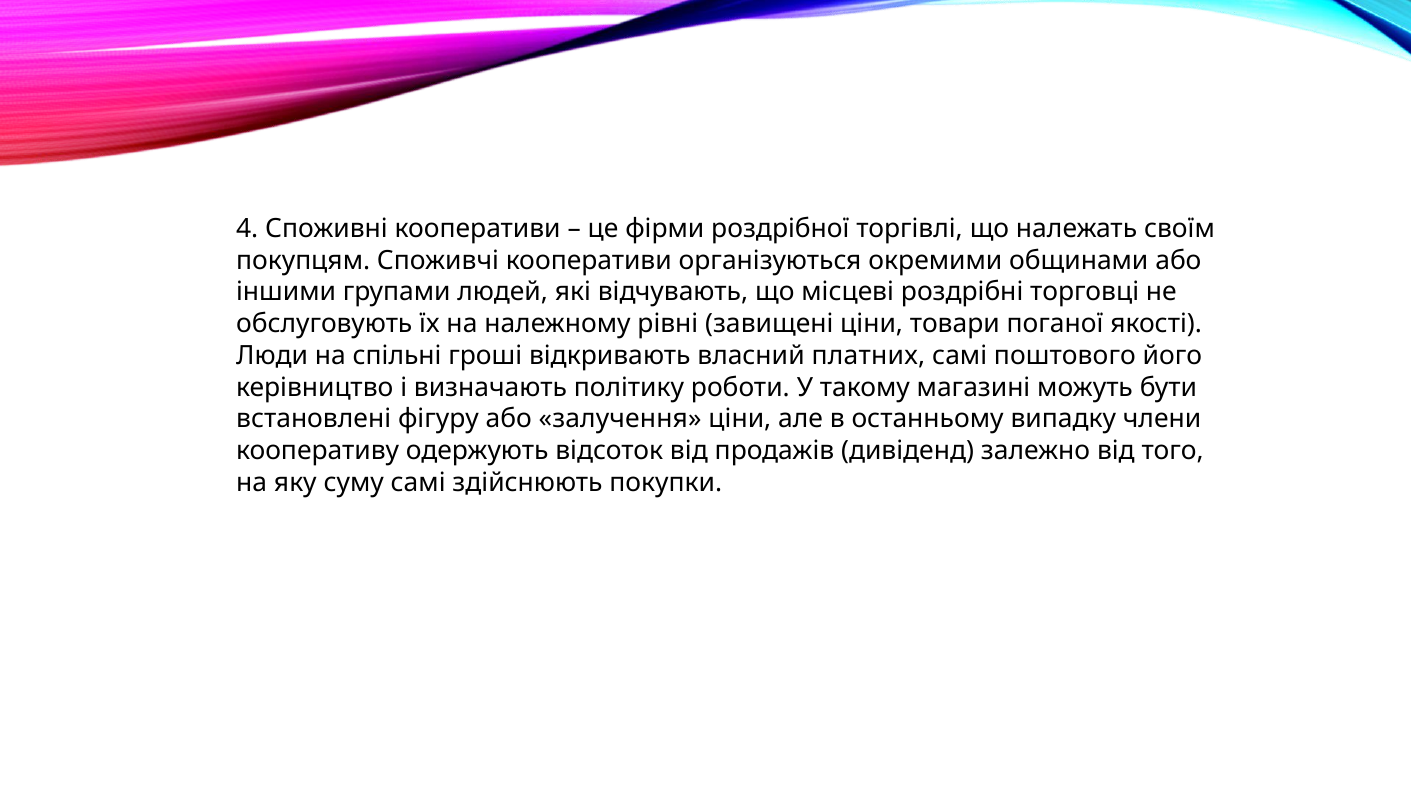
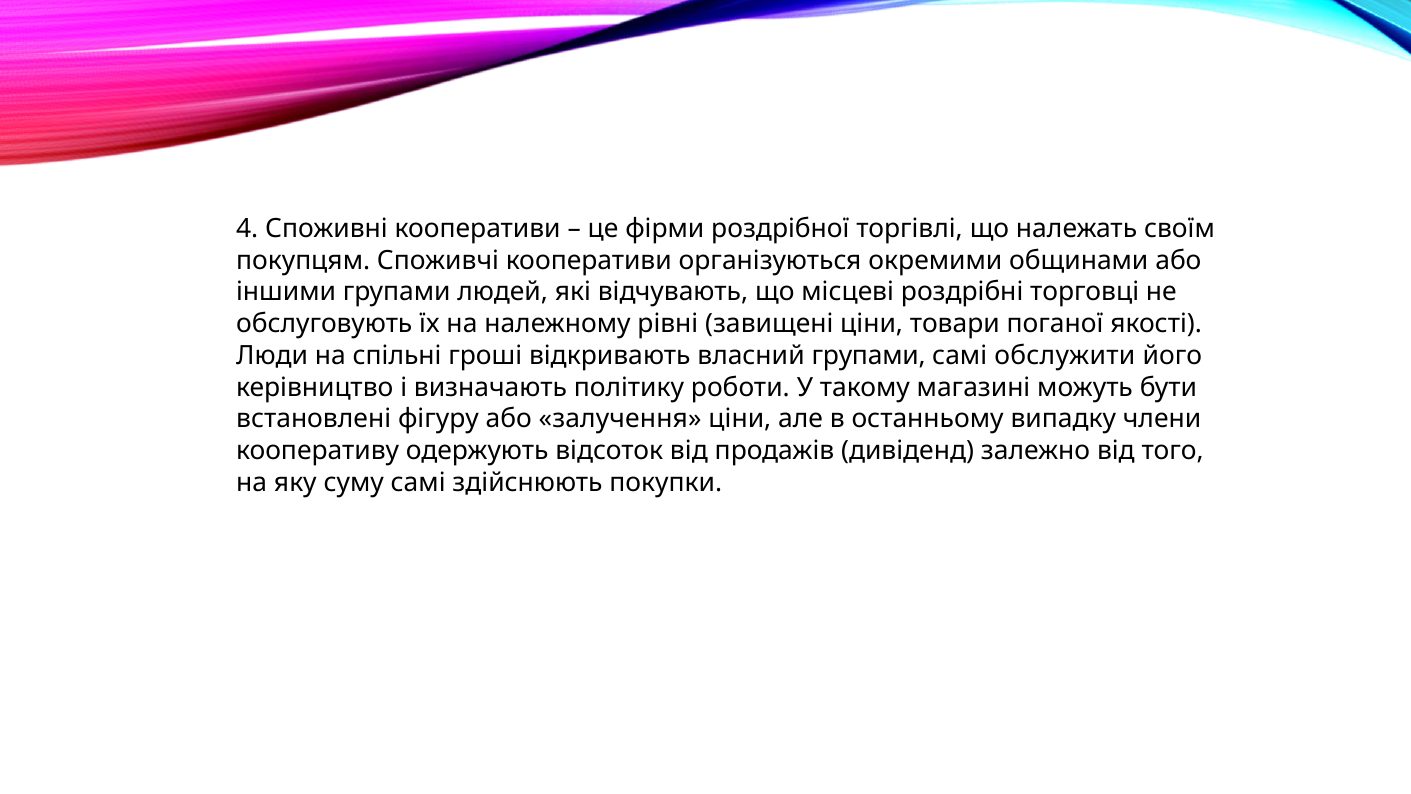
власний платних: платних -> групами (869, 355)
поштового: поштового -> обслужити (1065, 355)
